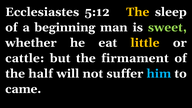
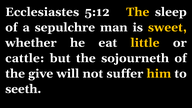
beginning: beginning -> sepulchre (65, 27)
sweet colour: light green -> yellow (167, 27)
firmament: firmament -> sojourneth (135, 58)
half: half -> give (41, 74)
him colour: light blue -> yellow (159, 74)
came: came -> seeth (23, 89)
